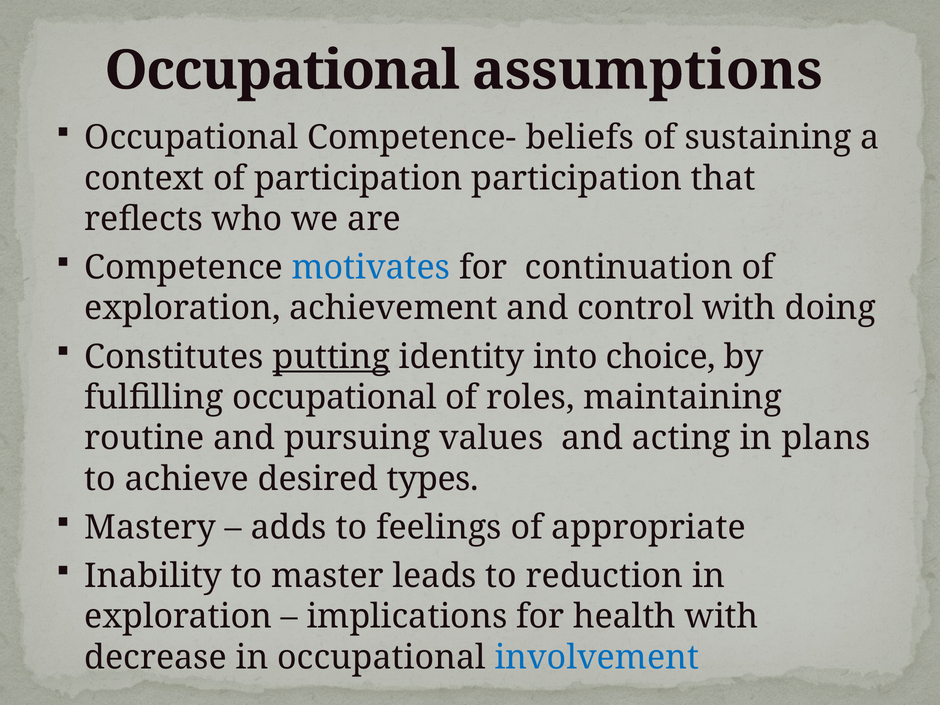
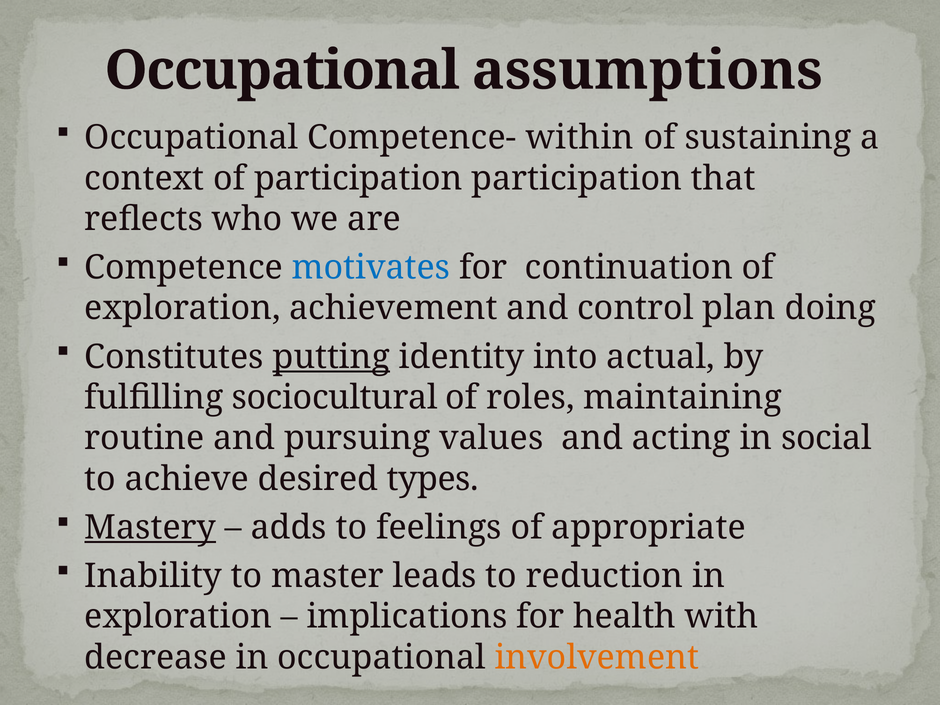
beliefs: beliefs -> within (580, 138)
control with: with -> plan (739, 308)
choice: choice -> actual (661, 357)
fulfilling occupational: occupational -> sociocultural (335, 398)
plans: plans -> social (826, 438)
Mastery underline: none -> present (150, 528)
involvement colour: blue -> orange (597, 657)
